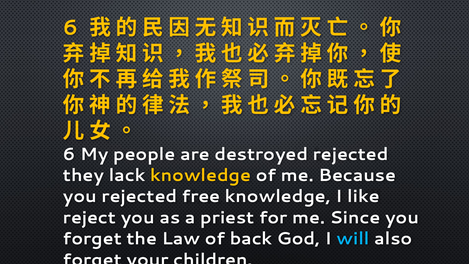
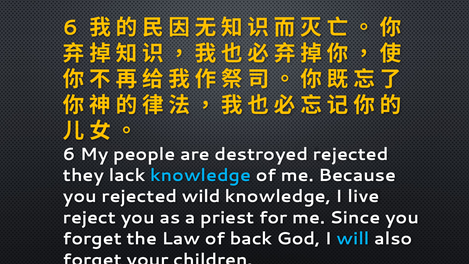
knowledge colour: yellow -> light blue (201, 175)
free: free -> wild (201, 196)
like: like -> live (363, 196)
